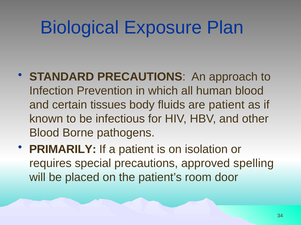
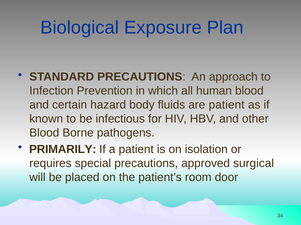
tissues: tissues -> hazard (108, 105)
spelling: spelling -> surgical (254, 164)
